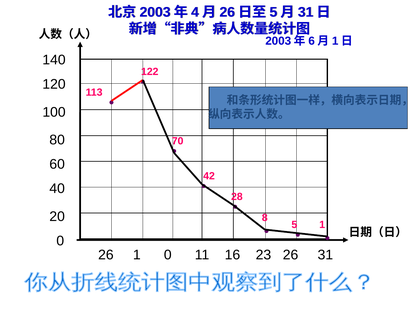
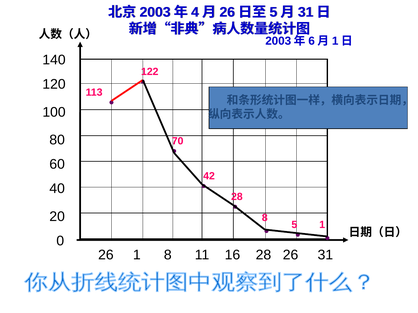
26 1 0: 0 -> 8 (168, 255)
16 23: 23 -> 28 (263, 255)
